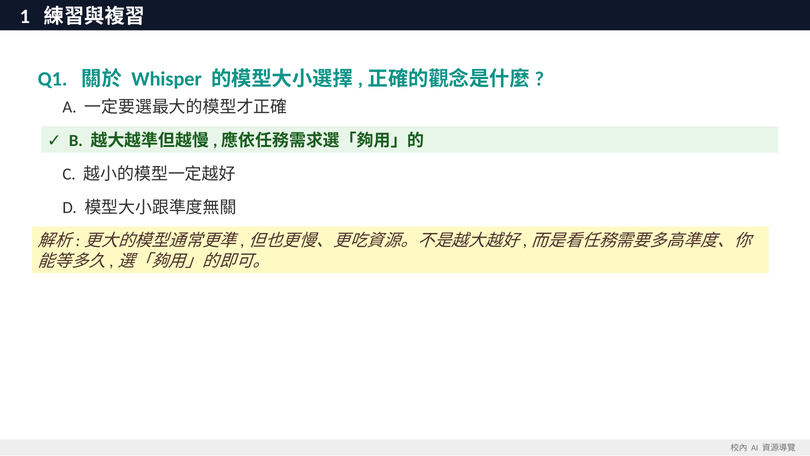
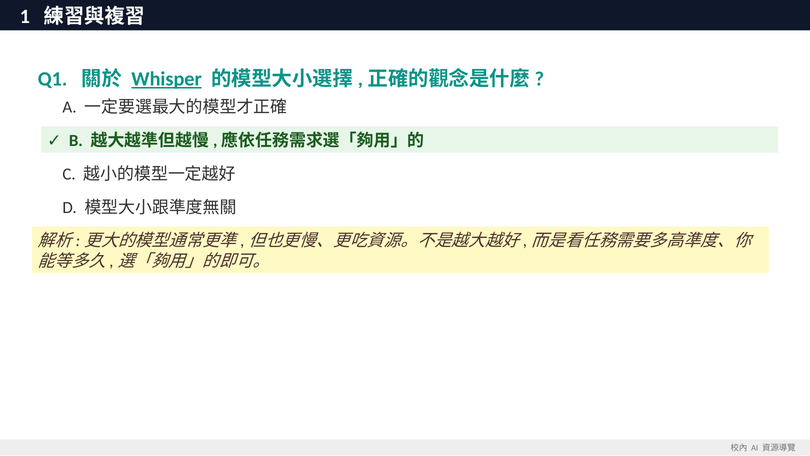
Whisper underline: none -> present (167, 79)
